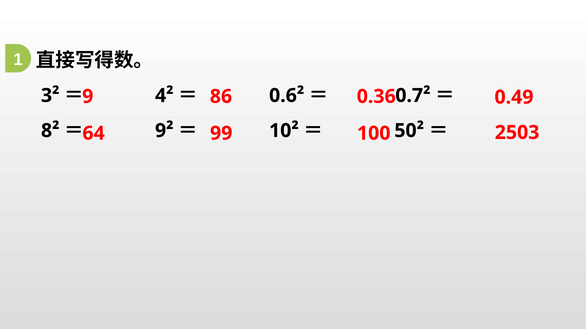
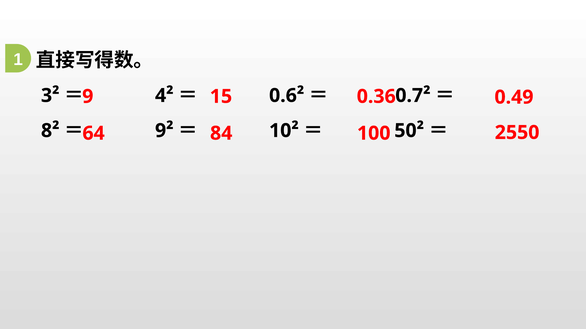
86: 86 -> 15 (221, 97)
99: 99 -> 84 (221, 133)
2503: 2503 -> 2550 (517, 133)
